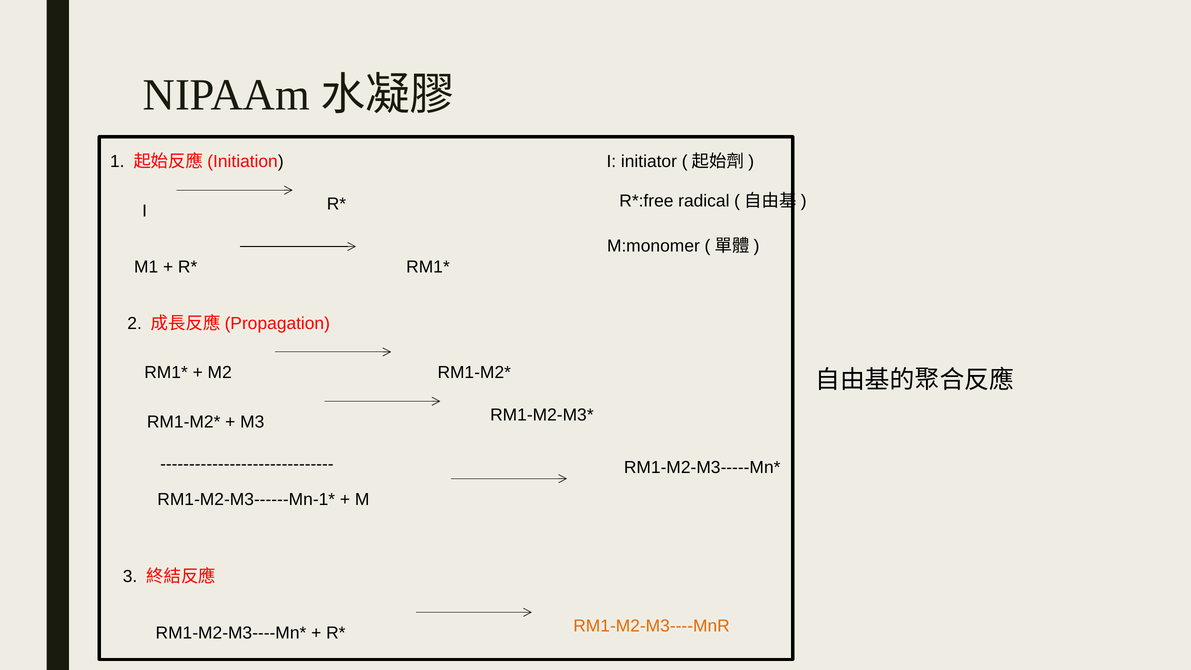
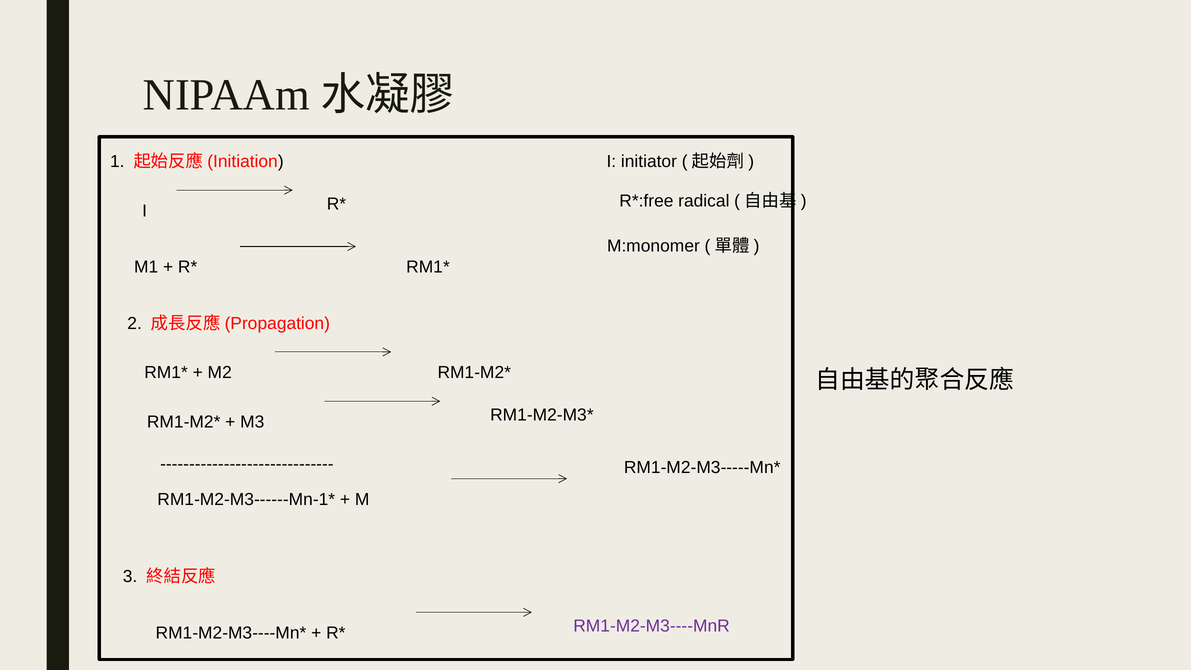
RM1-M2-M3----MnR colour: orange -> purple (652, 626)
